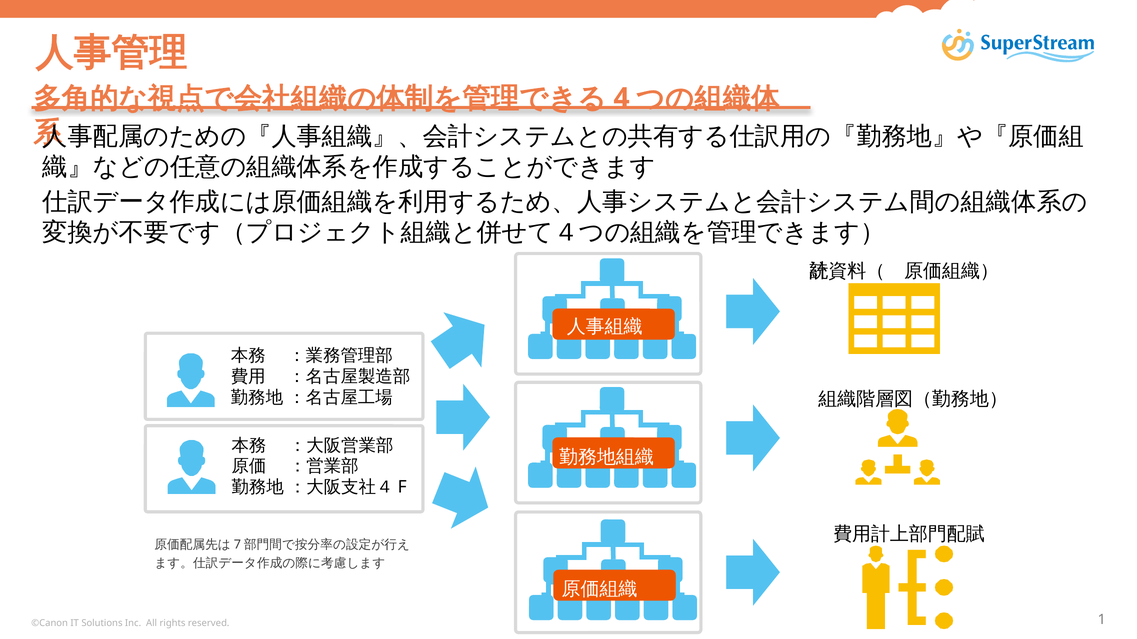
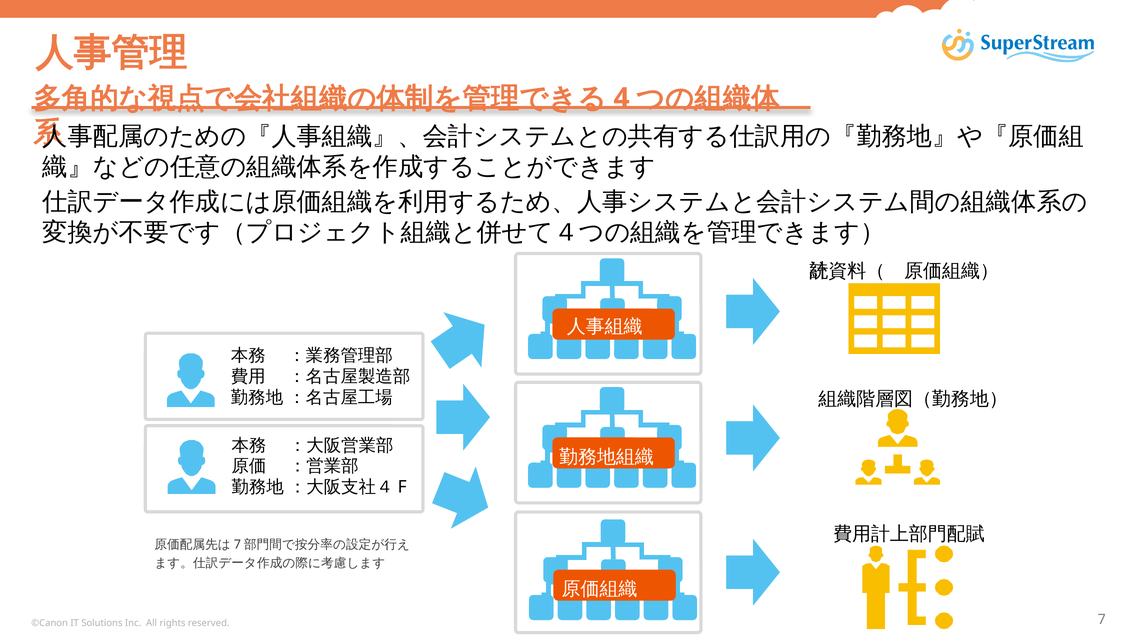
1: 1 -> 7 (1102, 620)
